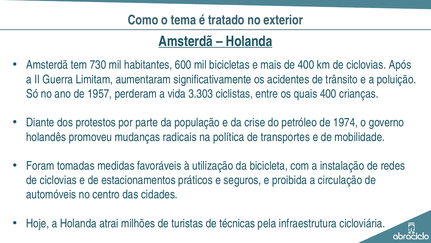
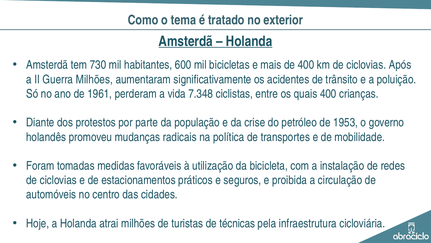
Guerra Limitam: Limitam -> Milhões (94, 79)
1957: 1957 -> 1961 (100, 94)
3.303: 3.303 -> 7.348 (201, 94)
1974: 1974 -> 1953 (346, 122)
